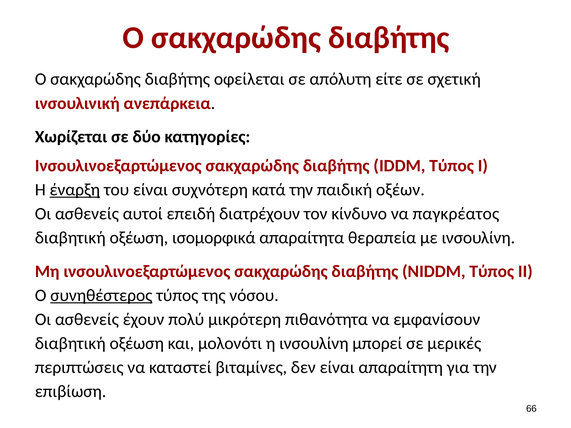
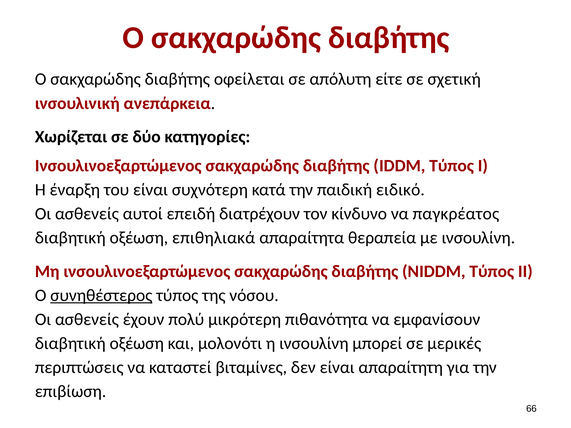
έναρξη underline: present -> none (75, 190)
οξέων: οξέων -> ειδικό (400, 190)
ισομορφικά: ισομορφικά -> επιθηλιακά (214, 238)
